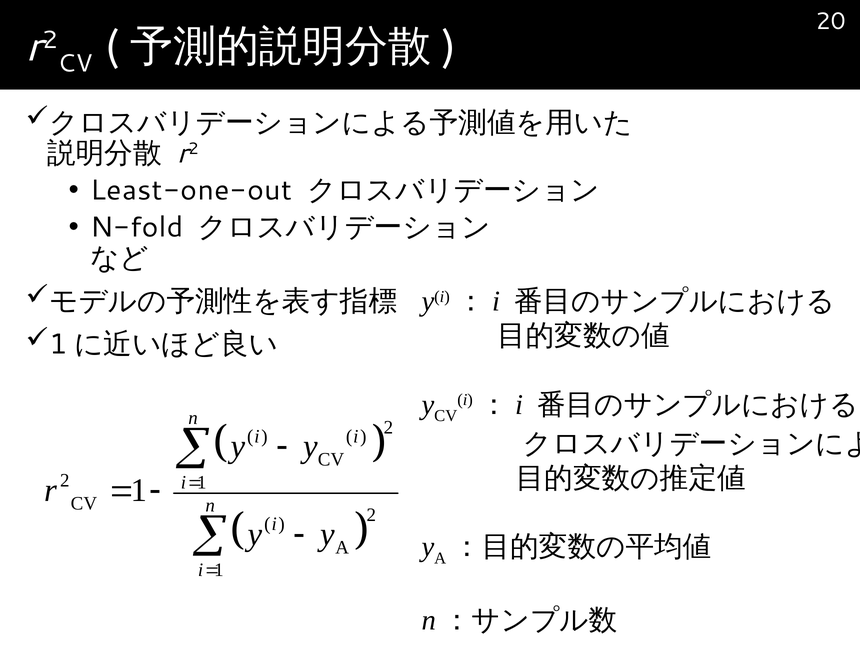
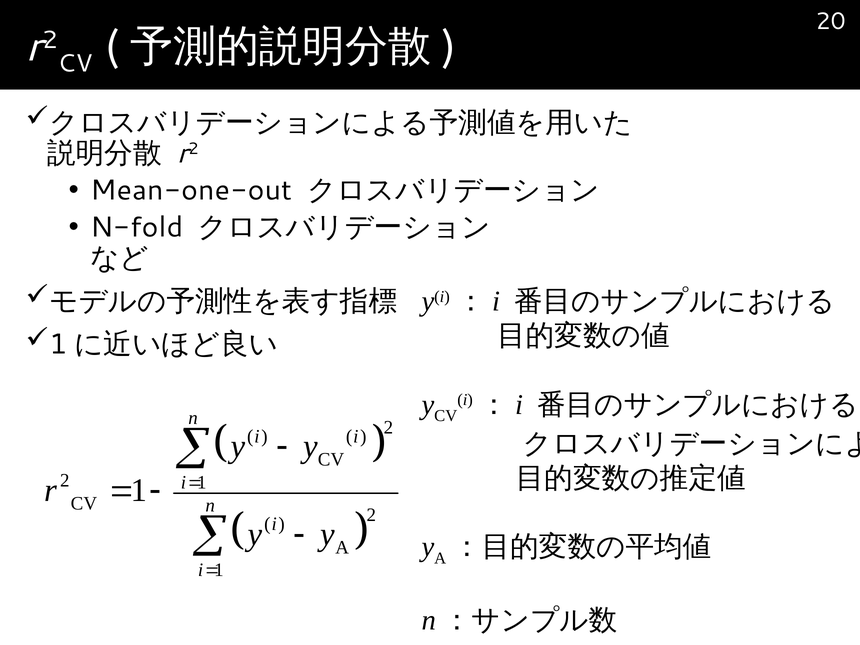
Least-one-out: Least-one-out -> Mean-one-out (191, 190)
